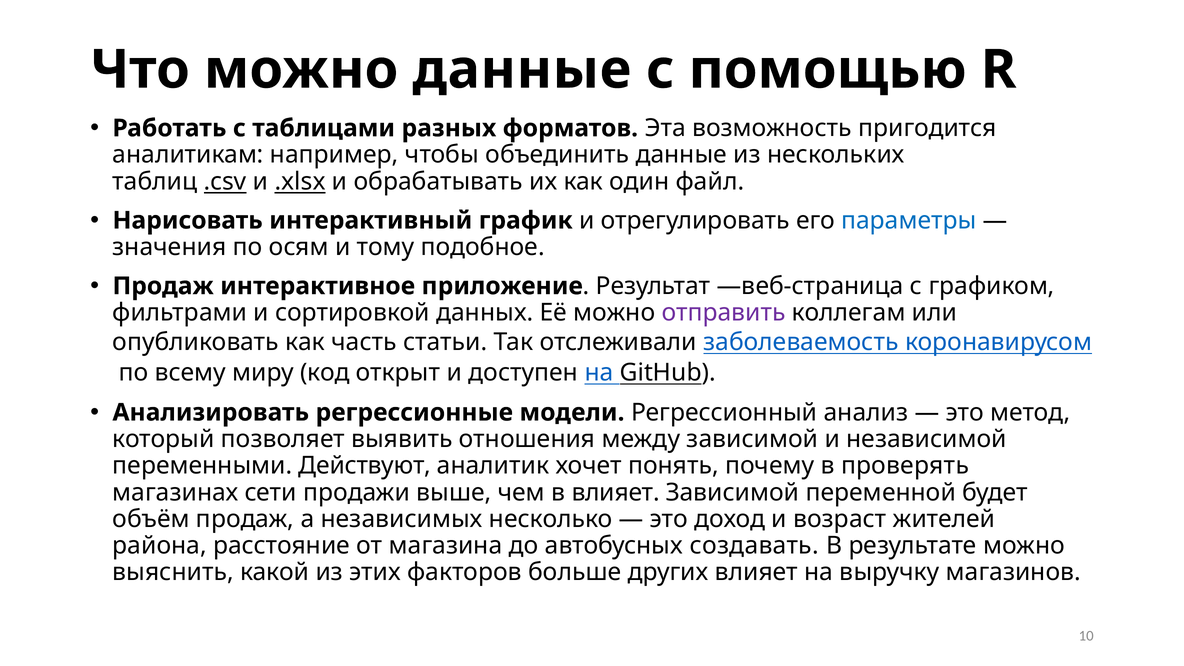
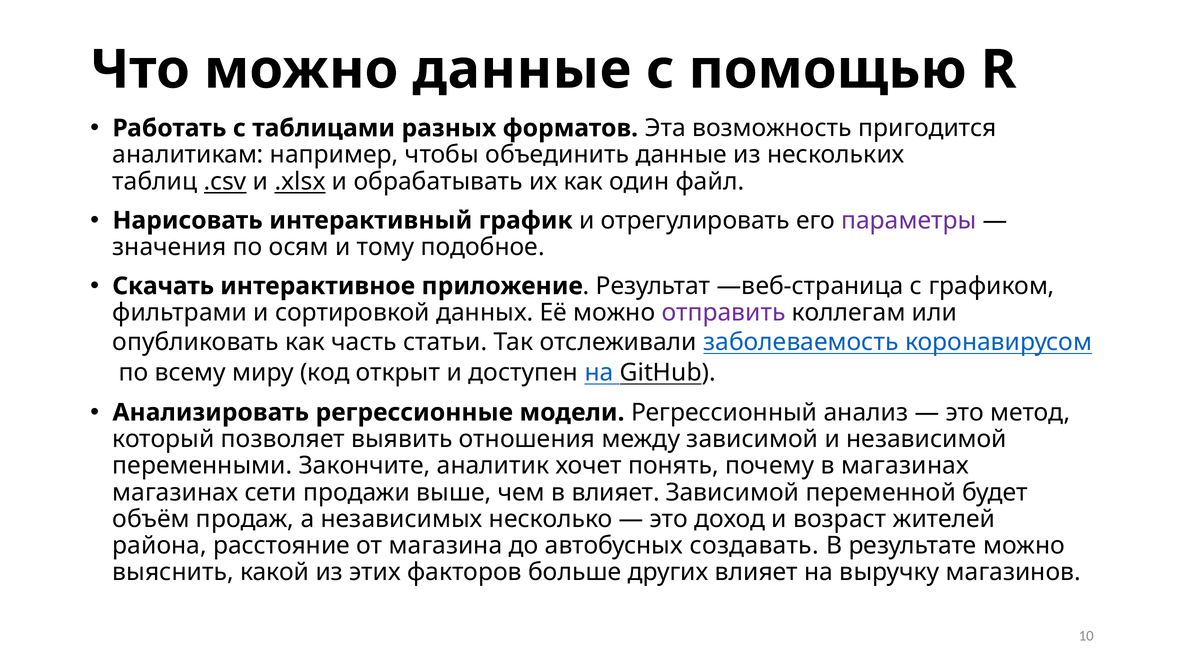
параметры colour: blue -> purple (909, 220)
Продаж: Продаж -> Скачать (163, 286)
Действуют: Действуют -> Закончите (365, 466)
в проверять: проверять -> магазинах (905, 466)
